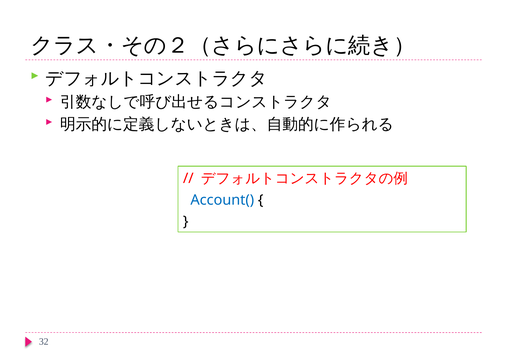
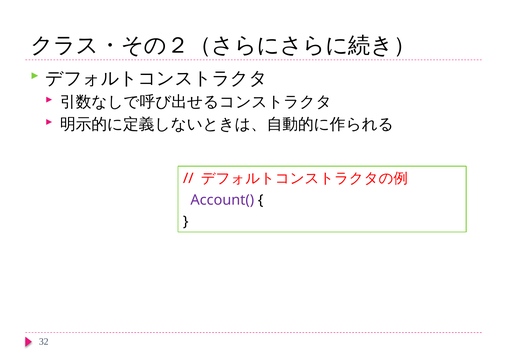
Account( colour: blue -> purple (222, 200)
